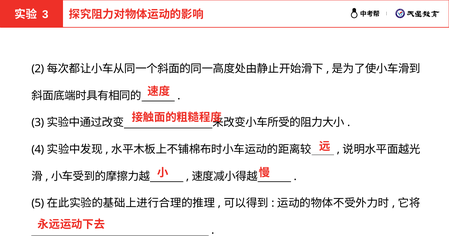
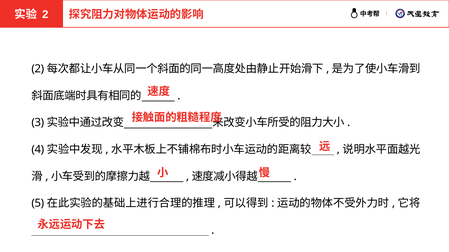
3: 3 -> 2 (45, 14)
